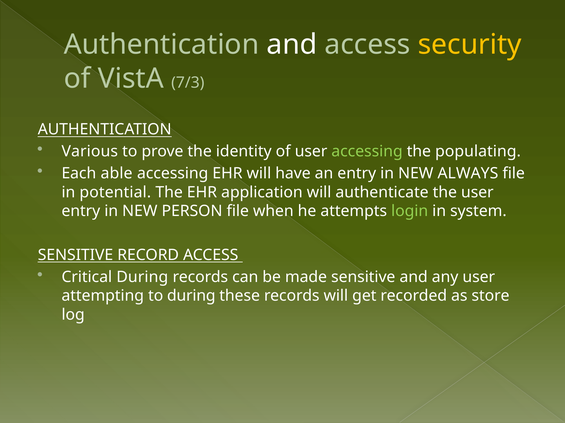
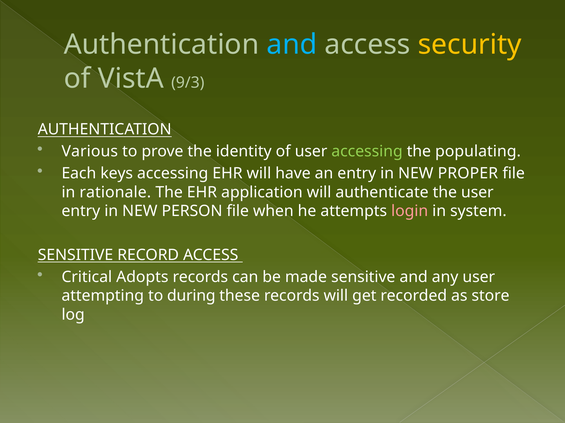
and colour: white -> light blue (292, 45)
7/3: 7/3 -> 9/3 (188, 83)
able: able -> keys (117, 174)
ALWAYS: ALWAYS -> PROPER (468, 174)
potential: potential -> rationale (115, 193)
login colour: light green -> pink (410, 211)
Critical During: During -> Adopts (142, 277)
